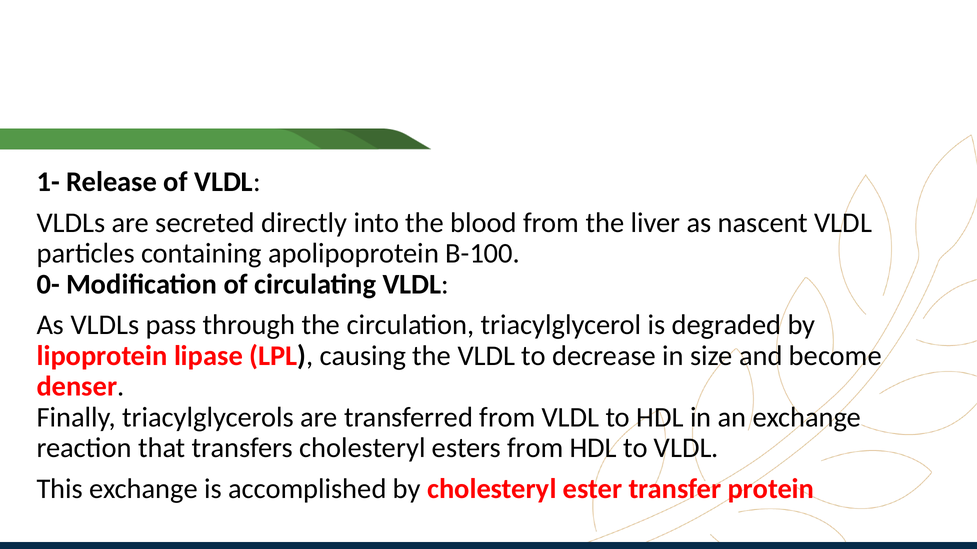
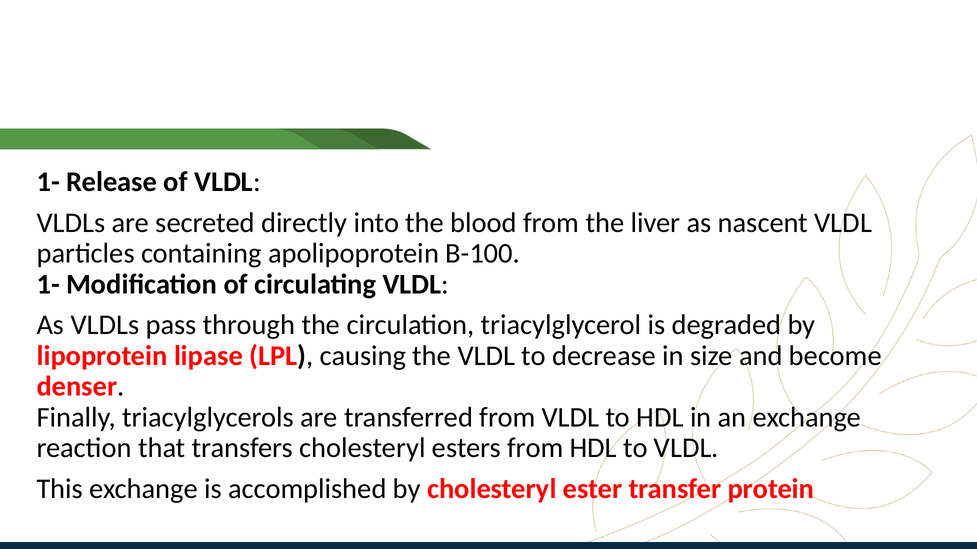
0-: 0- -> 1- (48, 284)
